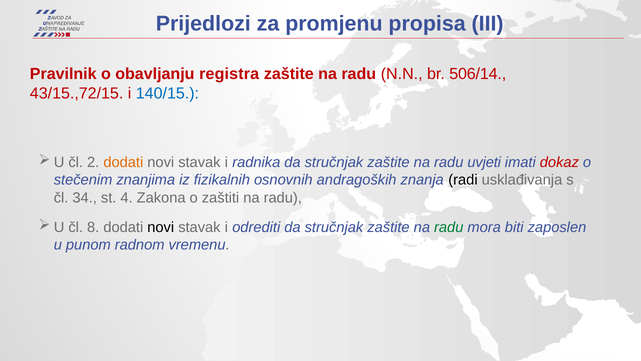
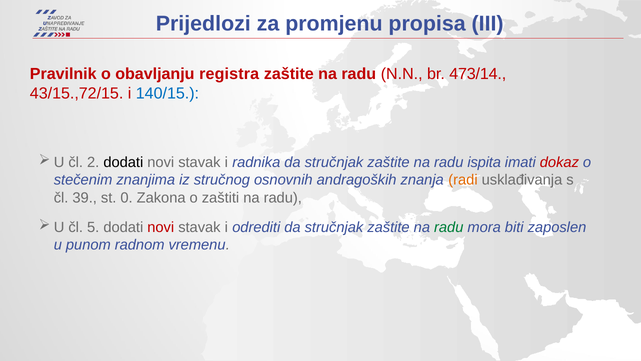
506/14: 506/14 -> 473/14 (478, 74)
dodati colour: orange -> black (123, 162)
uvjeti: uvjeti -> ispita (484, 162)
fizikalnih: fizikalnih -> stručnog (222, 180)
radi colour: black -> orange (463, 180)
34: 34 -> 39 (85, 197)
4: 4 -> 0 (127, 197)
8: 8 -> 5 (93, 227)
novi colour: black -> red (161, 227)
